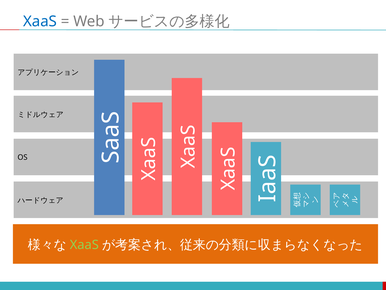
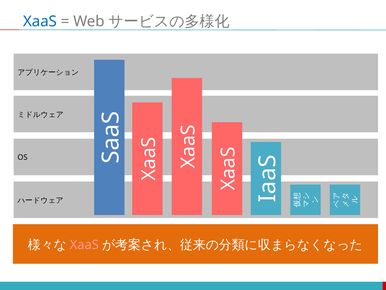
XaaS colour: light green -> pink (84, 244)
